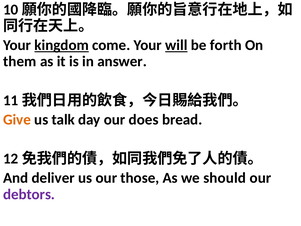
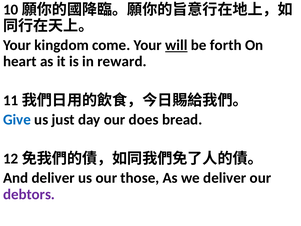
kingdom underline: present -> none (62, 45)
them: them -> heart (20, 61)
answer: answer -> reward (122, 61)
Give colour: orange -> blue (17, 120)
talk: talk -> just (63, 120)
we should: should -> deliver (225, 178)
